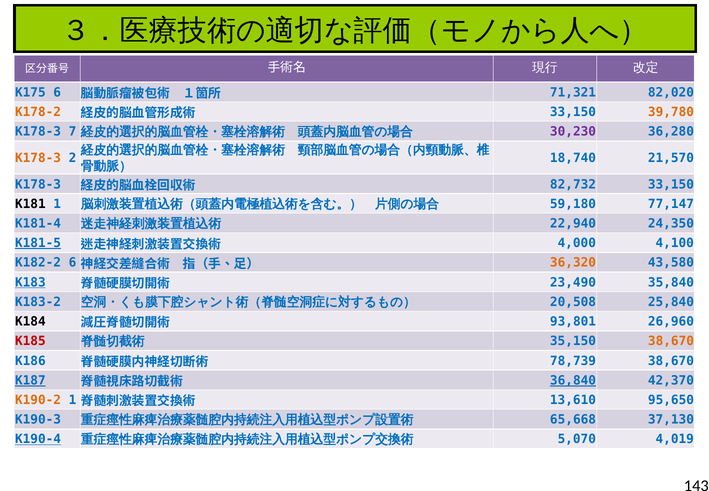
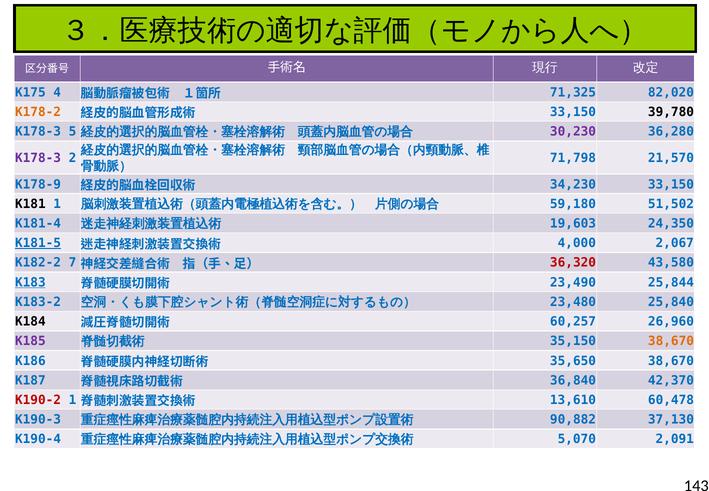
K175 6: 6 -> 4 (57, 92)
71,321: 71,321 -> 71,325 (573, 92)
39,780 colour: orange -> black (671, 112)
7: 7 -> 5 (73, 132)
K178-3 colour: orange -> purple (38, 158)
18,740: 18,740 -> 71,798 (573, 158)
K178-3: K178-3 -> K178-9 (38, 184)
82,732: 82,732 -> 34,230 (573, 184)
77,147: 77,147 -> 51,502 (671, 204)
22,940: 22,940 -> 19,603 (573, 223)
4,100: 4,100 -> 2,067 (675, 243)
K182-2 6: 6 -> 7 (73, 263)
36,320 colour: orange -> red (573, 263)
35,840: 35,840 -> 25,844 (671, 282)
20,508: 20,508 -> 23,480 (573, 302)
93,801: 93,801 -> 60,257 (573, 322)
K185 colour: red -> purple (30, 341)
78,739: 78,739 -> 35,650 (573, 361)
K187 underline: present -> none (30, 380)
36,840 underline: present -> none (573, 380)
K190-2 colour: orange -> red (38, 400)
95,650: 95,650 -> 60,478 (671, 400)
65,668: 65,668 -> 90,882 (573, 420)
K190-4 underline: present -> none (38, 439)
4,019: 4,019 -> 2,091 (675, 439)
